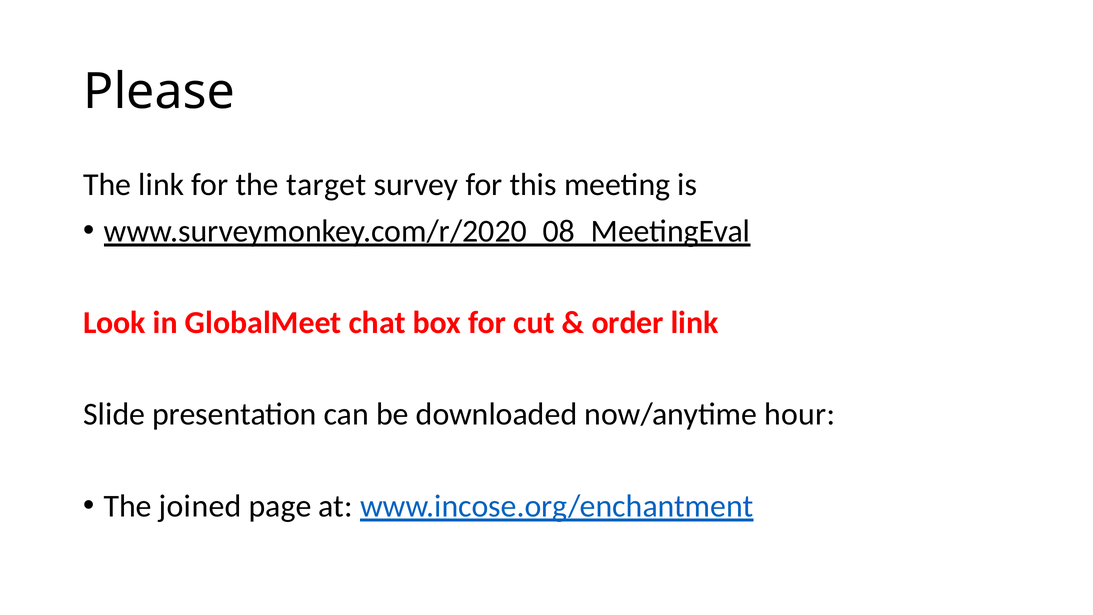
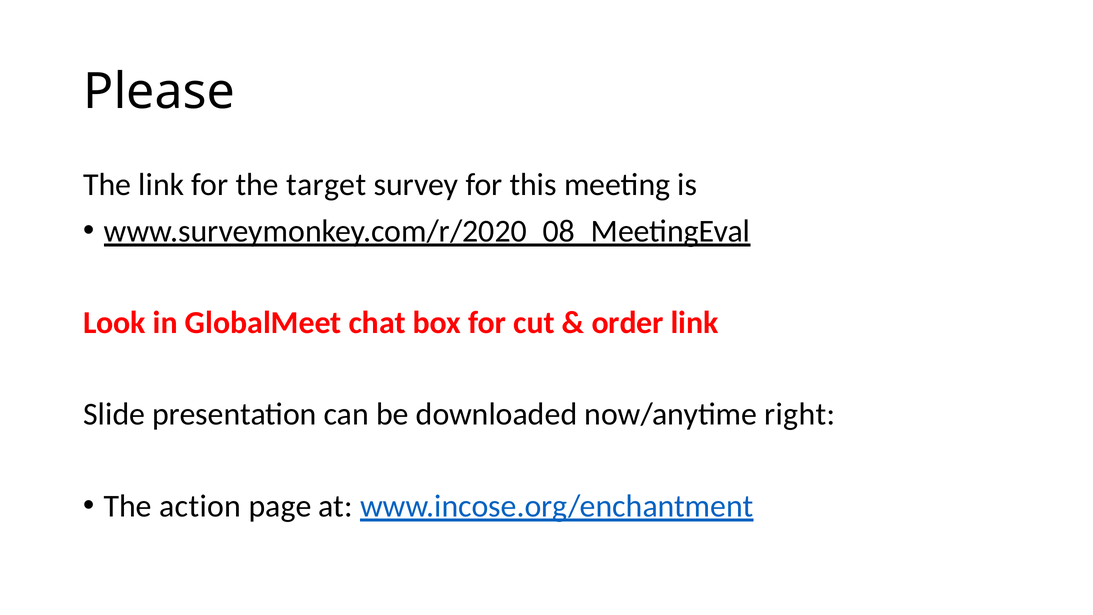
hour: hour -> right (800, 414)
joined: joined -> action (200, 506)
